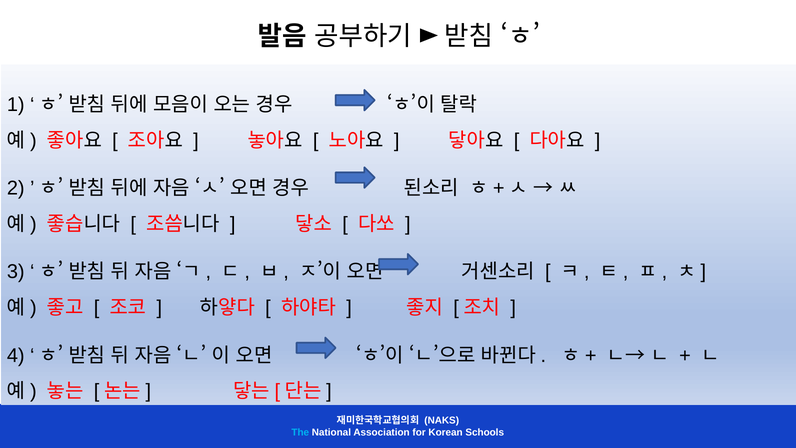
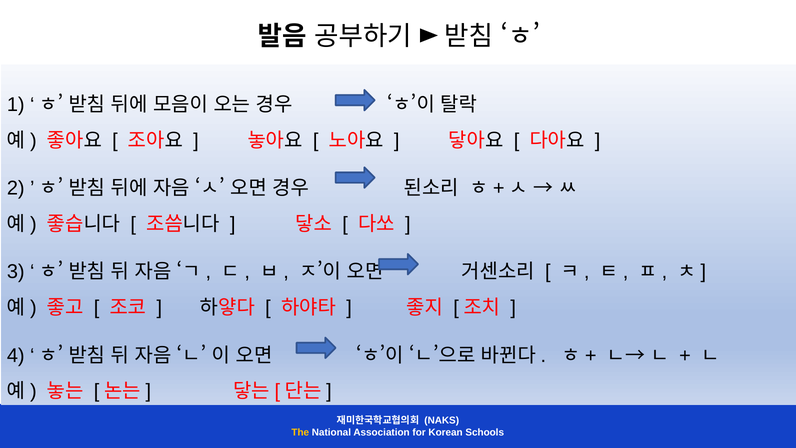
The colour: light blue -> yellow (300, 432)
